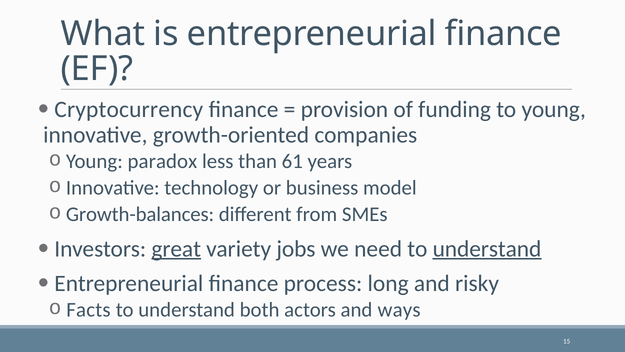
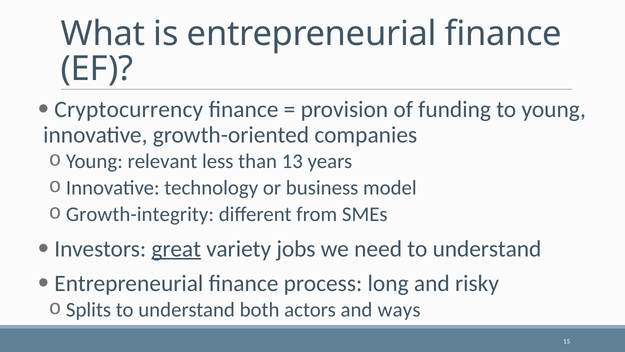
paradox: paradox -> relevant (162, 161)
61: 61 -> 13 (292, 161)
Growth-balances: Growth-balances -> Growth-integrity (140, 214)
understand underline: present -> none (487, 249)
Facts: Facts -> Splits (89, 310)
